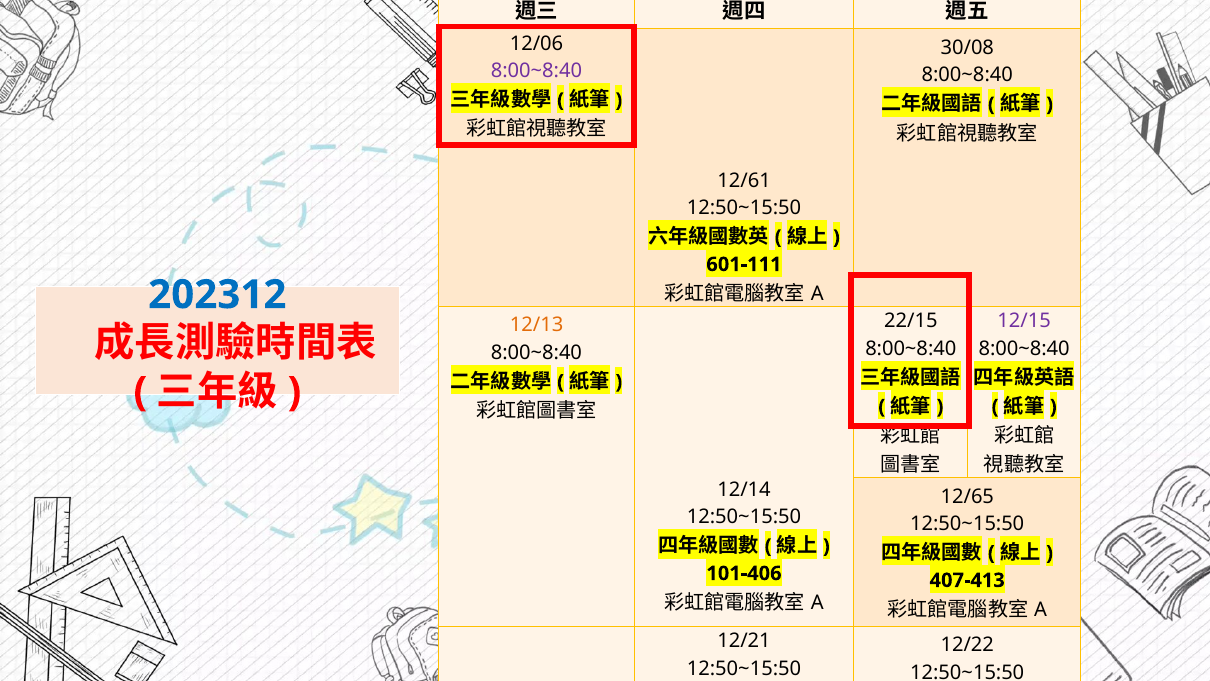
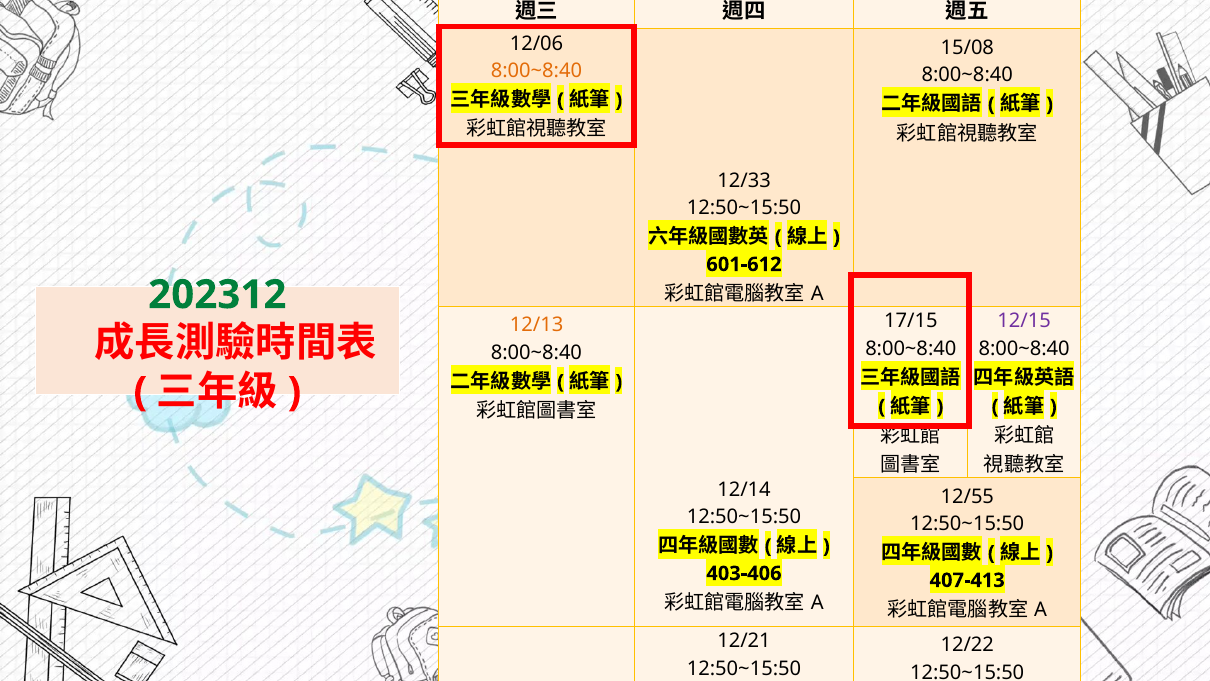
30/08: 30/08 -> 15/08 (967, 48)
8:00~8:40 colour: purple -> orange (536, 71)
12/61: 12/61 -> 12/33 (744, 180)
601-111: 601-111 -> 601-612 (744, 264)
202312 colour: blue -> green (217, 295)
22/15: 22/15 -> 17/15 (911, 321)
12/65: 12/65 -> 12/55 (967, 496)
101-406: 101-406 -> 403-406 (744, 573)
